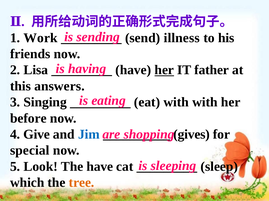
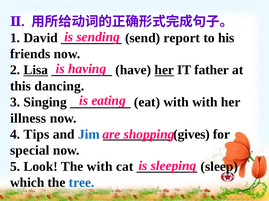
Work: Work -> David (41, 38)
illness: illness -> report (182, 38)
Lisa underline: none -> present (36, 70)
answers: answers -> dancing (59, 86)
before: before -> illness (28, 119)
Give: Give -> Tips (36, 135)
The have: have -> with (100, 167)
tree colour: orange -> blue (82, 183)
